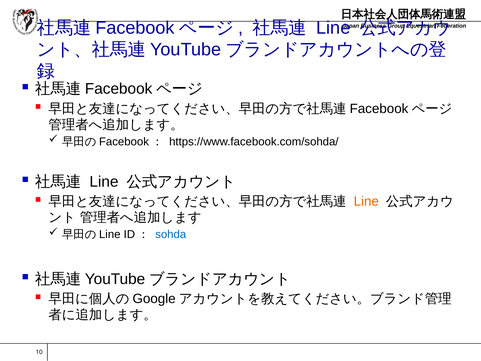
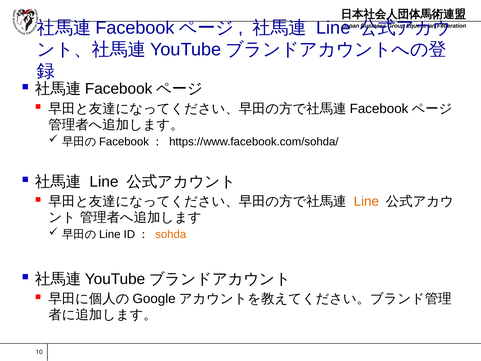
sohda colour: blue -> orange (171, 234)
